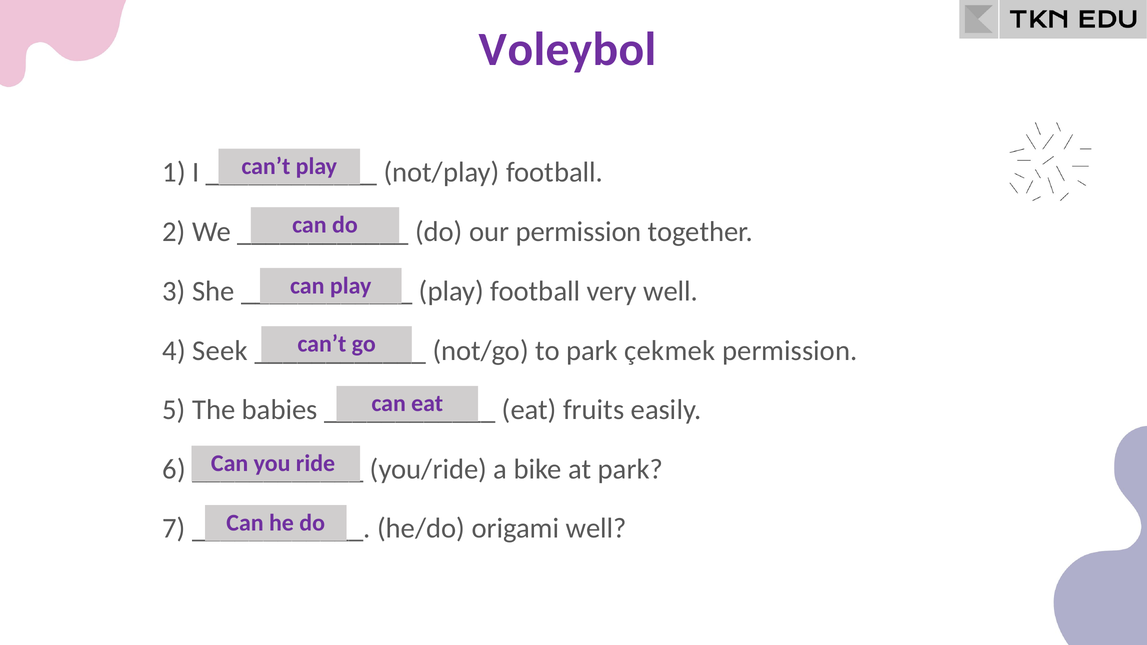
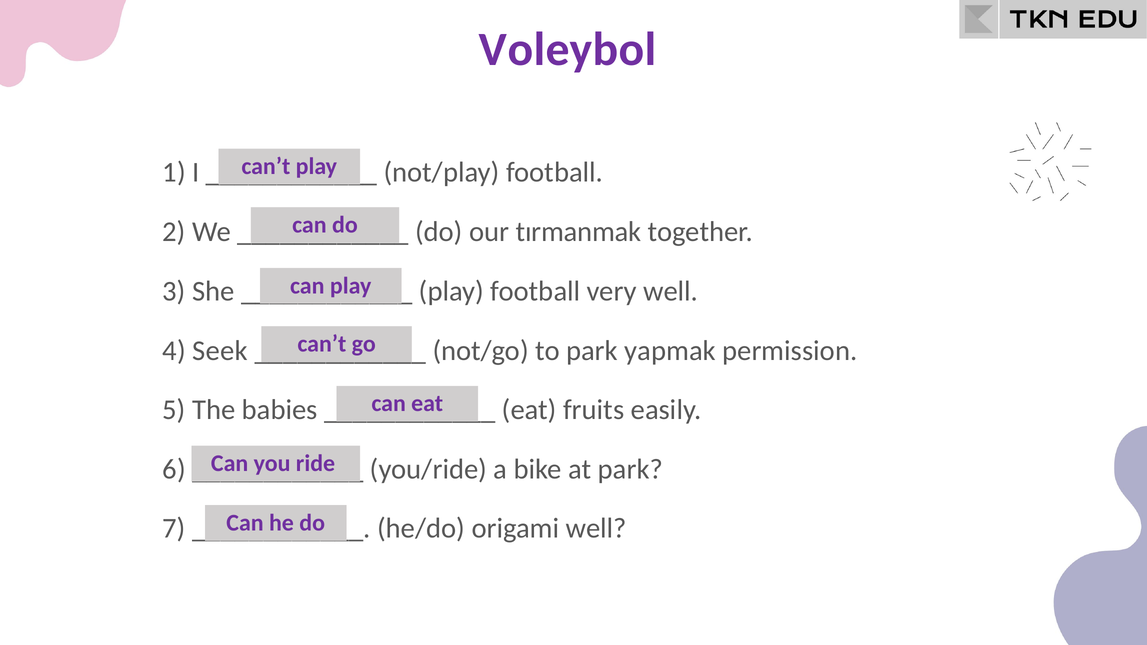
our permission: permission -> tırmanmak (579, 232)
çekmek: çekmek -> yapmak (670, 351)
